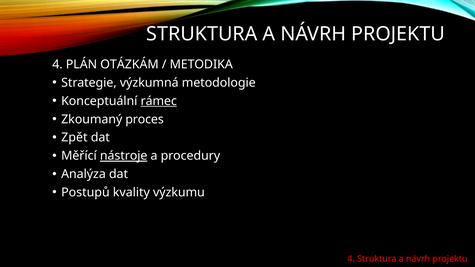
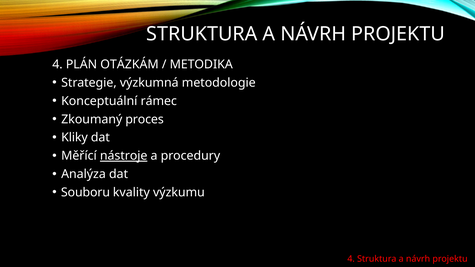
rámec underline: present -> none (159, 101)
Zpět: Zpět -> Kliky (74, 138)
Postupů: Postupů -> Souboru (86, 193)
